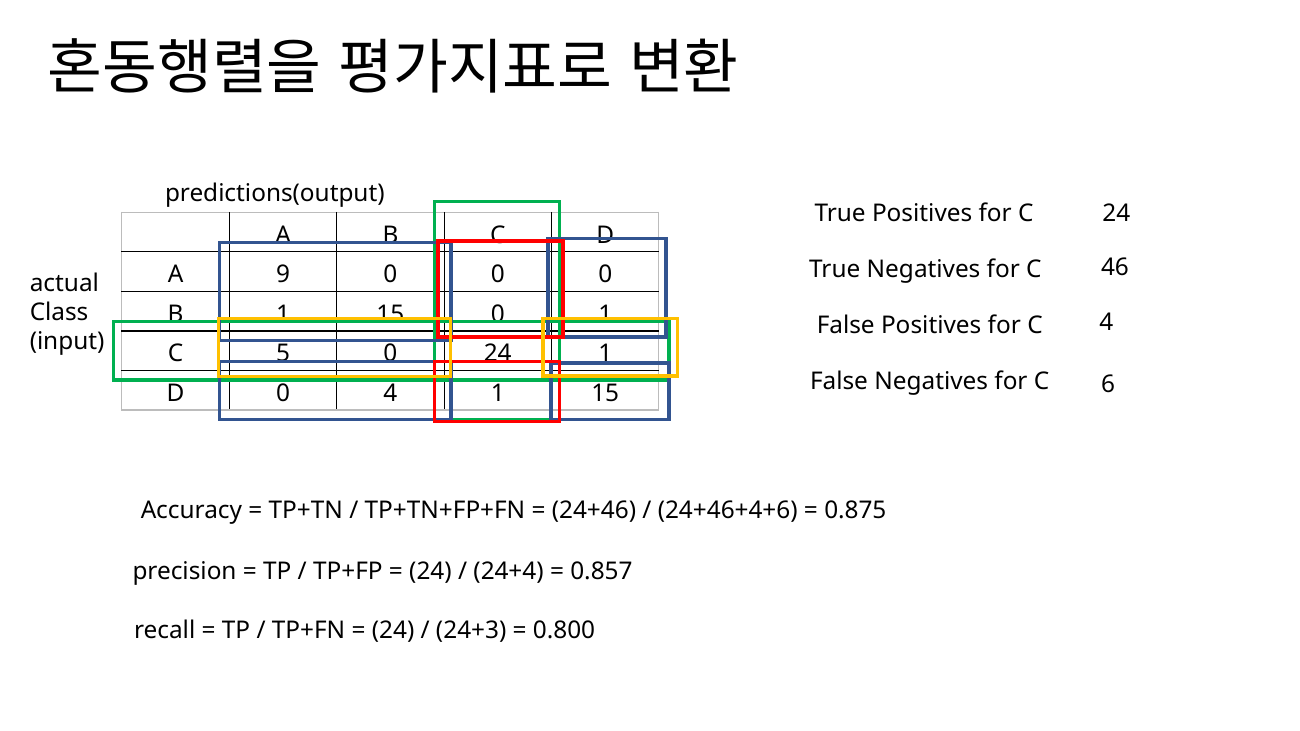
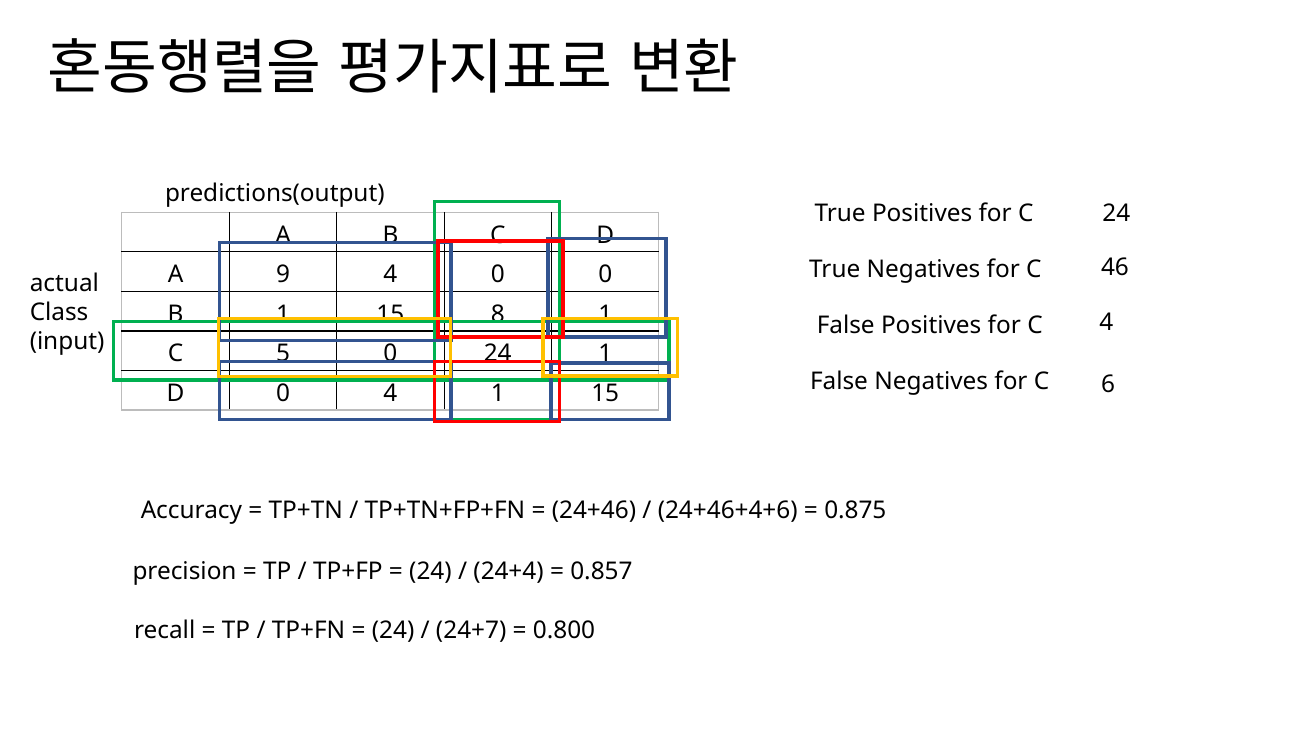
9 0: 0 -> 4 (390, 275)
15 0: 0 -> 8 (498, 314)
24+3: 24+3 -> 24+7 (471, 630)
